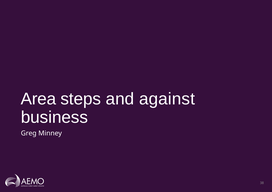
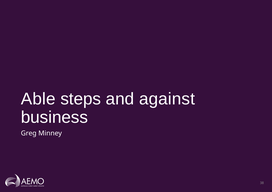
Area: Area -> Able (38, 99)
